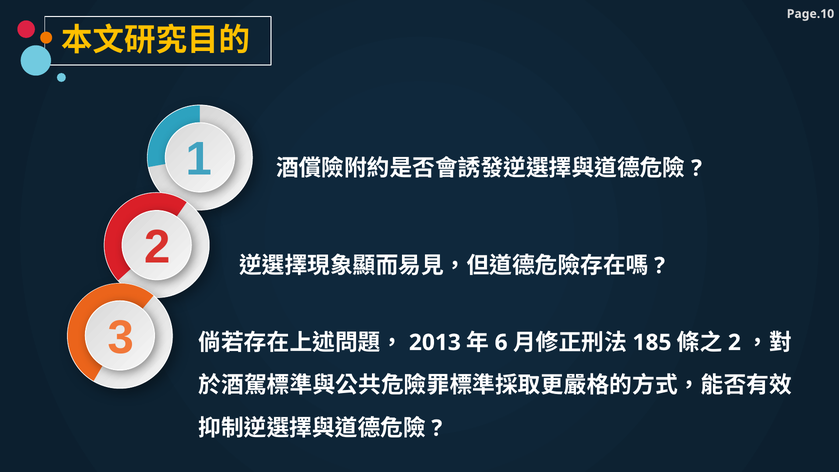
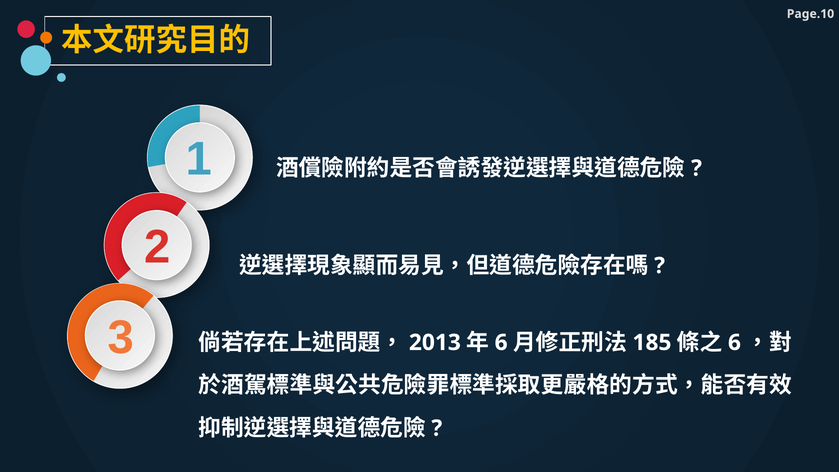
2: 2 -> 6 (734, 343)
